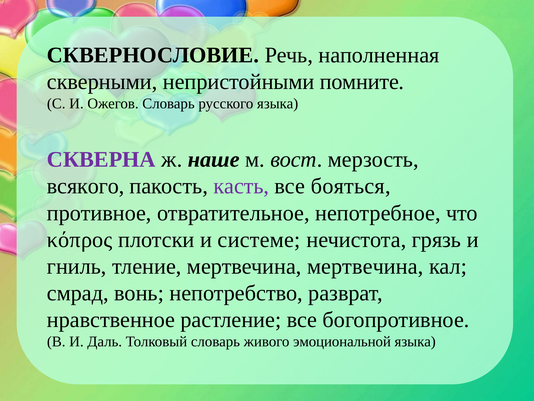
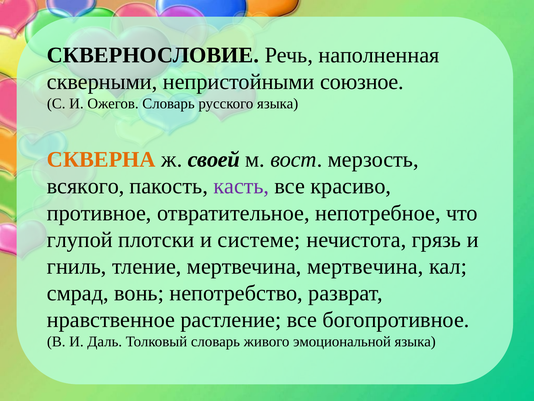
помните: помните -> союзное (362, 82)
СКВЕРНА colour: purple -> orange (101, 159)
наше: наше -> своей (214, 159)
бояться: бояться -> красиво (351, 186)
κόπρος: κόπρος -> глупой (80, 239)
